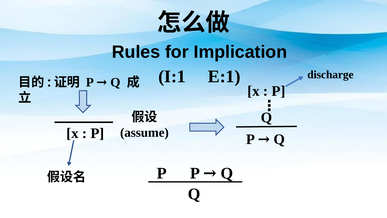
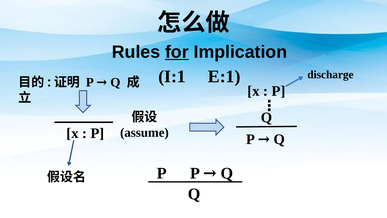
for underline: none -> present (177, 52)
